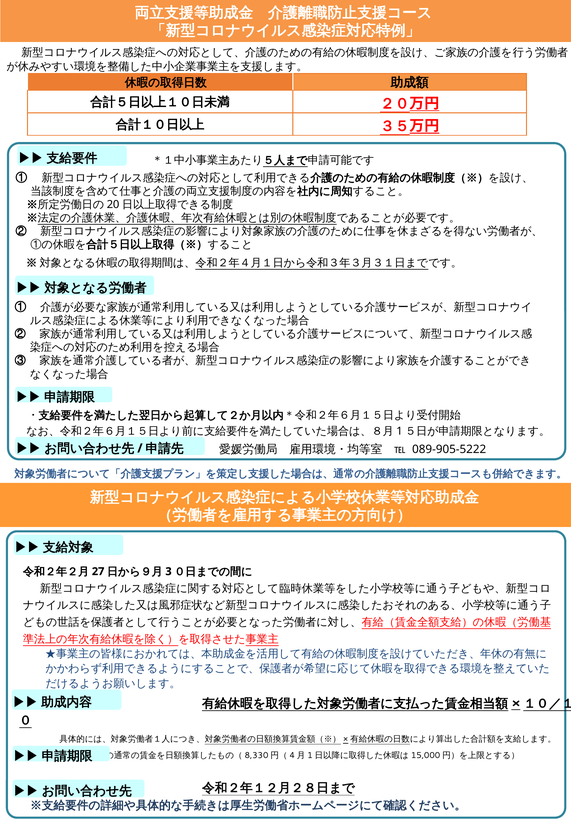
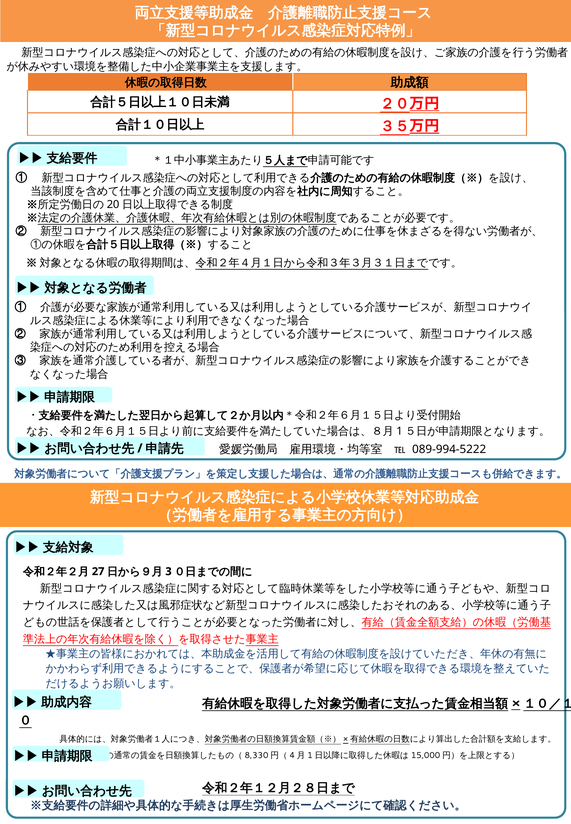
089-905-5222: 089-905-5222 -> 089-994-5222 (449, 450)
